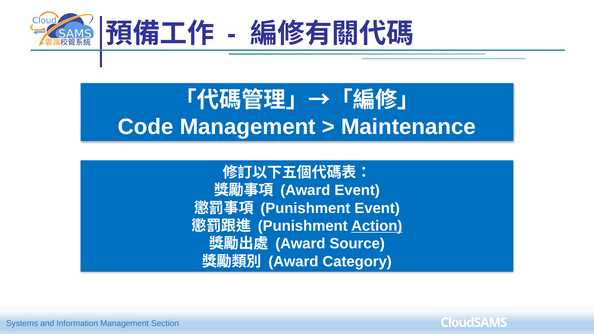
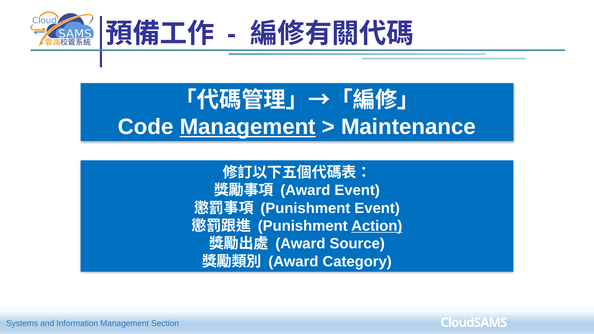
Management underline: none -> present (248, 127)
